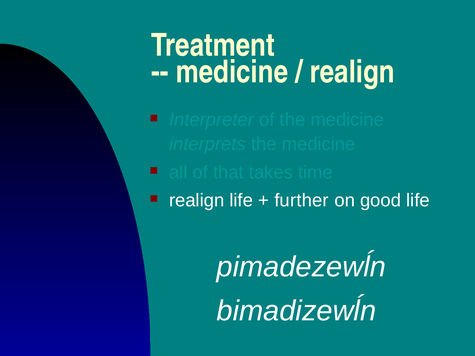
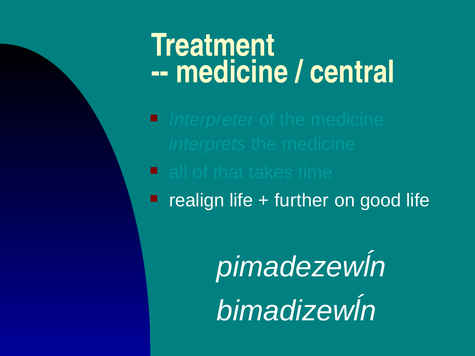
realign: realign -> central (352, 72)
